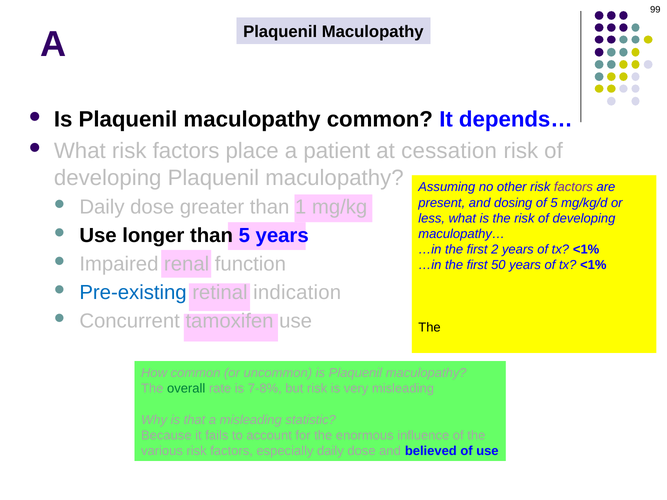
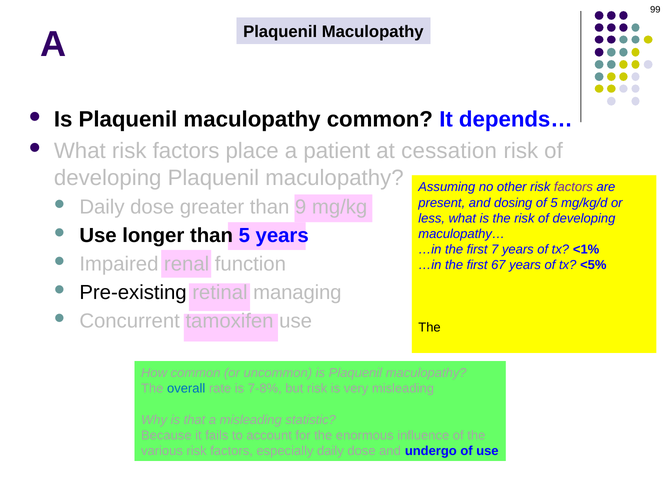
1: 1 -> 9 (301, 207)
2: 2 -> 7 (495, 250)
50: 50 -> 67 (498, 265)
<1%: <1% -> <5% (593, 265)
Pre-existing colour: blue -> black (133, 293)
indication: indication -> managing (297, 293)
overall colour: green -> blue (186, 389)
believed: believed -> undergo (431, 451)
